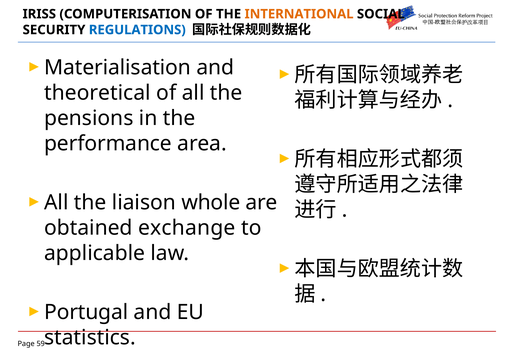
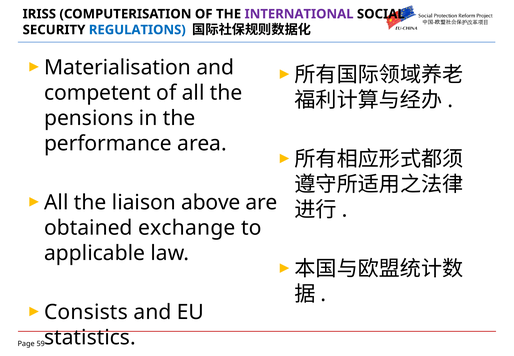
INTERNATIONAL colour: orange -> purple (299, 14)
theoretical: theoretical -> competent (98, 93)
whole: whole -> above (211, 202)
Portugal: Portugal -> Consists (86, 312)
